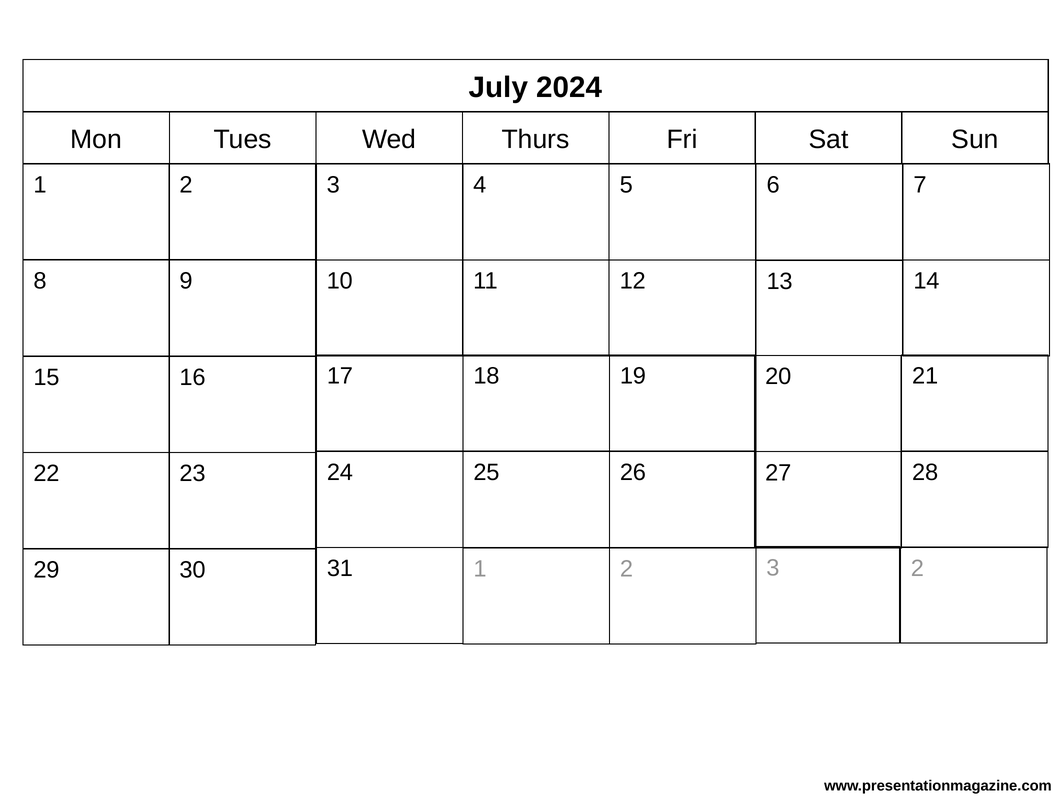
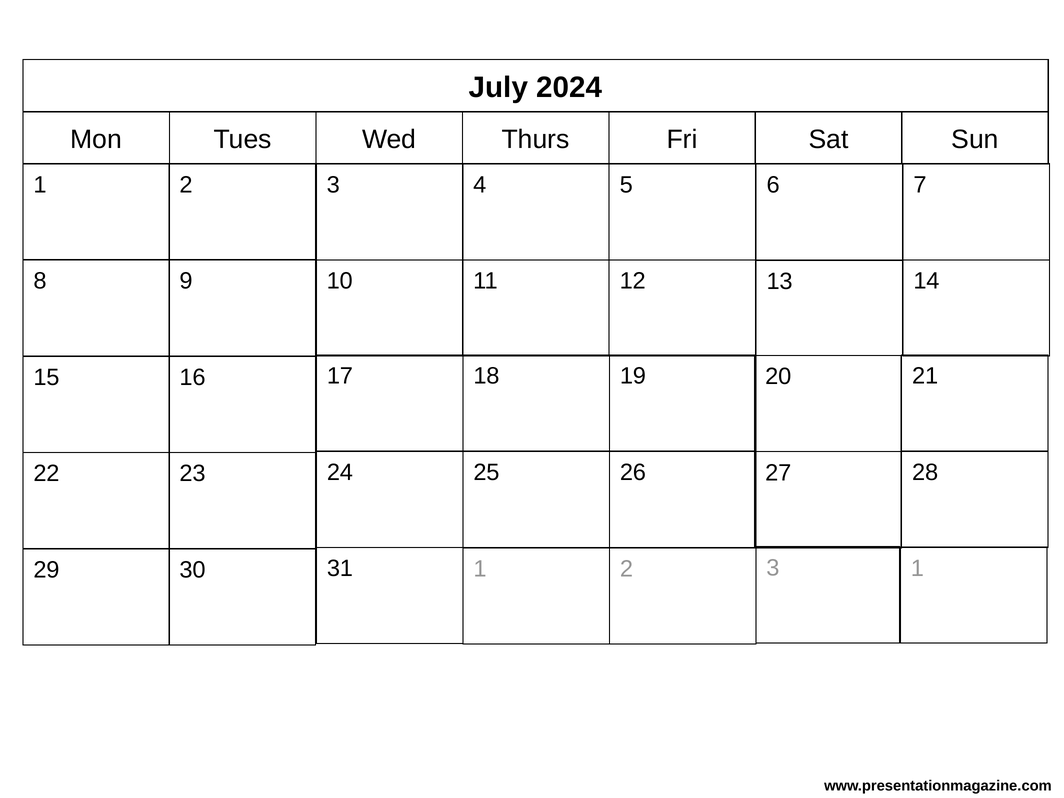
1 2: 2 -> 1 (917, 568)
